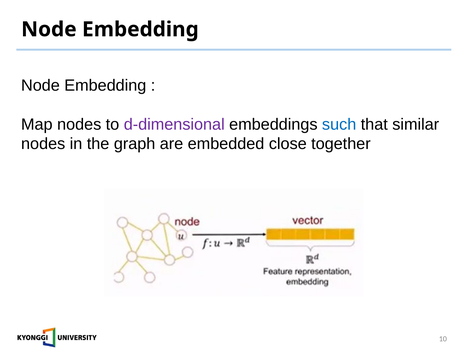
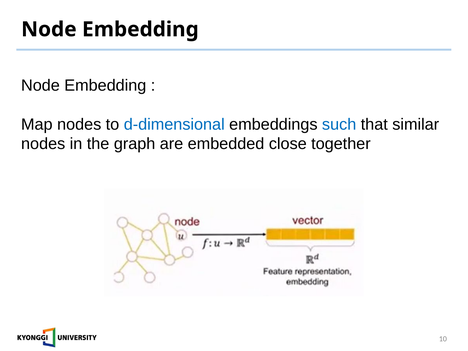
d-dimensional colour: purple -> blue (174, 124)
